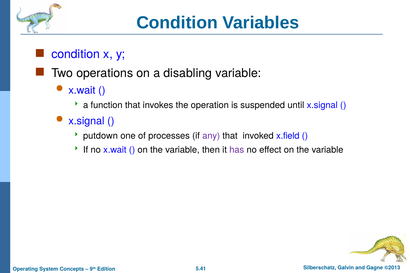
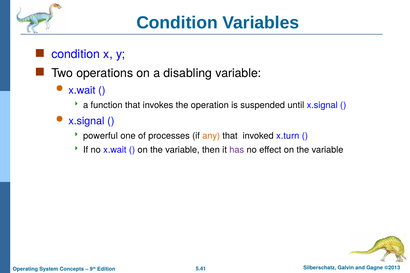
putdown: putdown -> powerful (100, 136)
any colour: purple -> orange (211, 136)
x.field: x.field -> x.turn (288, 136)
